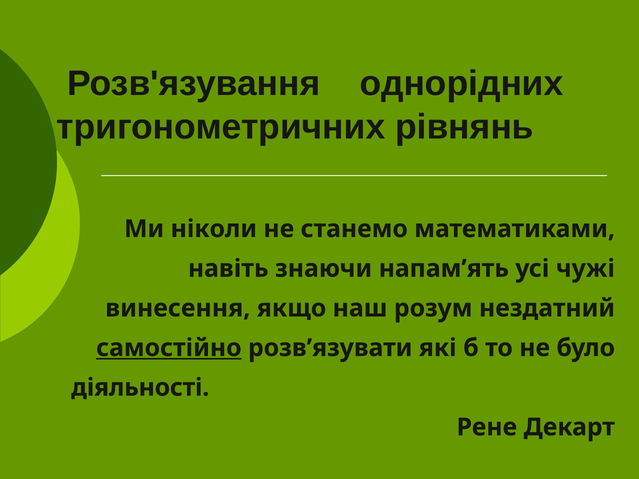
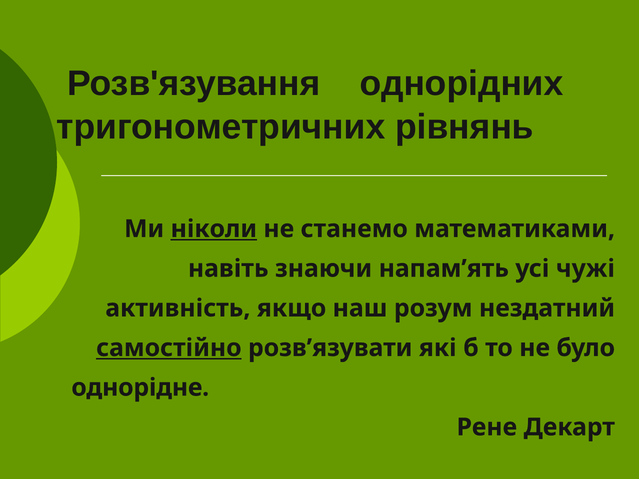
ніколи underline: none -> present (214, 229)
винесення: винесення -> активність (178, 308)
діяльності: діяльності -> однорідне (140, 388)
